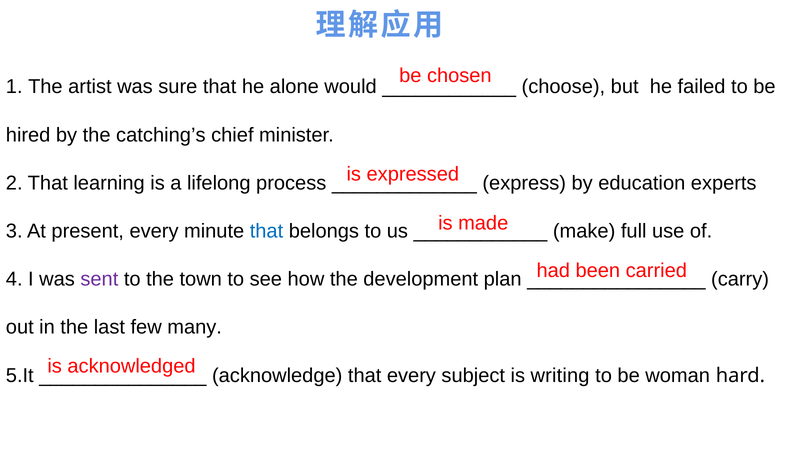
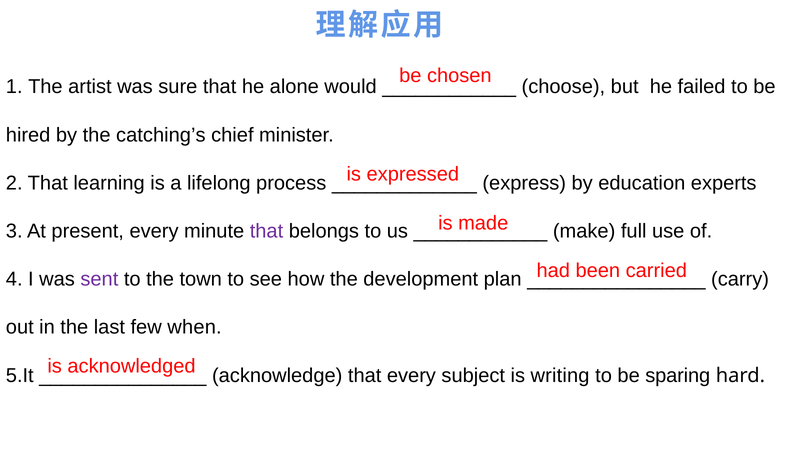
that colour: blue -> purple (266, 231)
many: many -> when (195, 327)
woman: woman -> sparing (678, 376)
